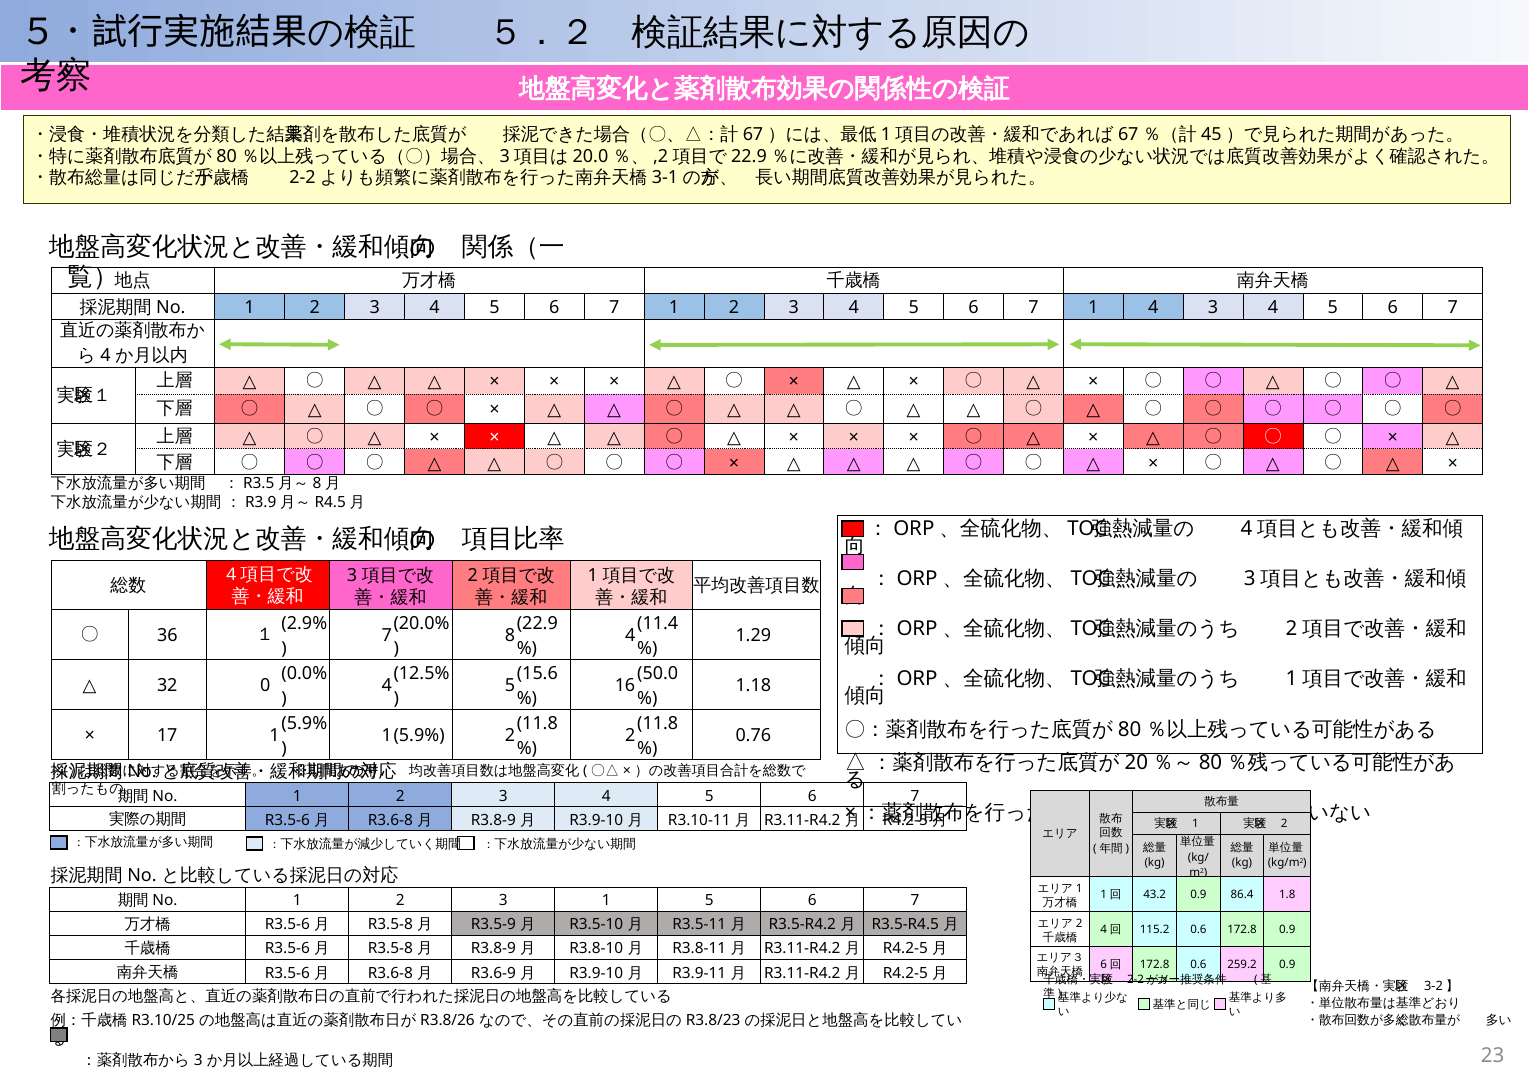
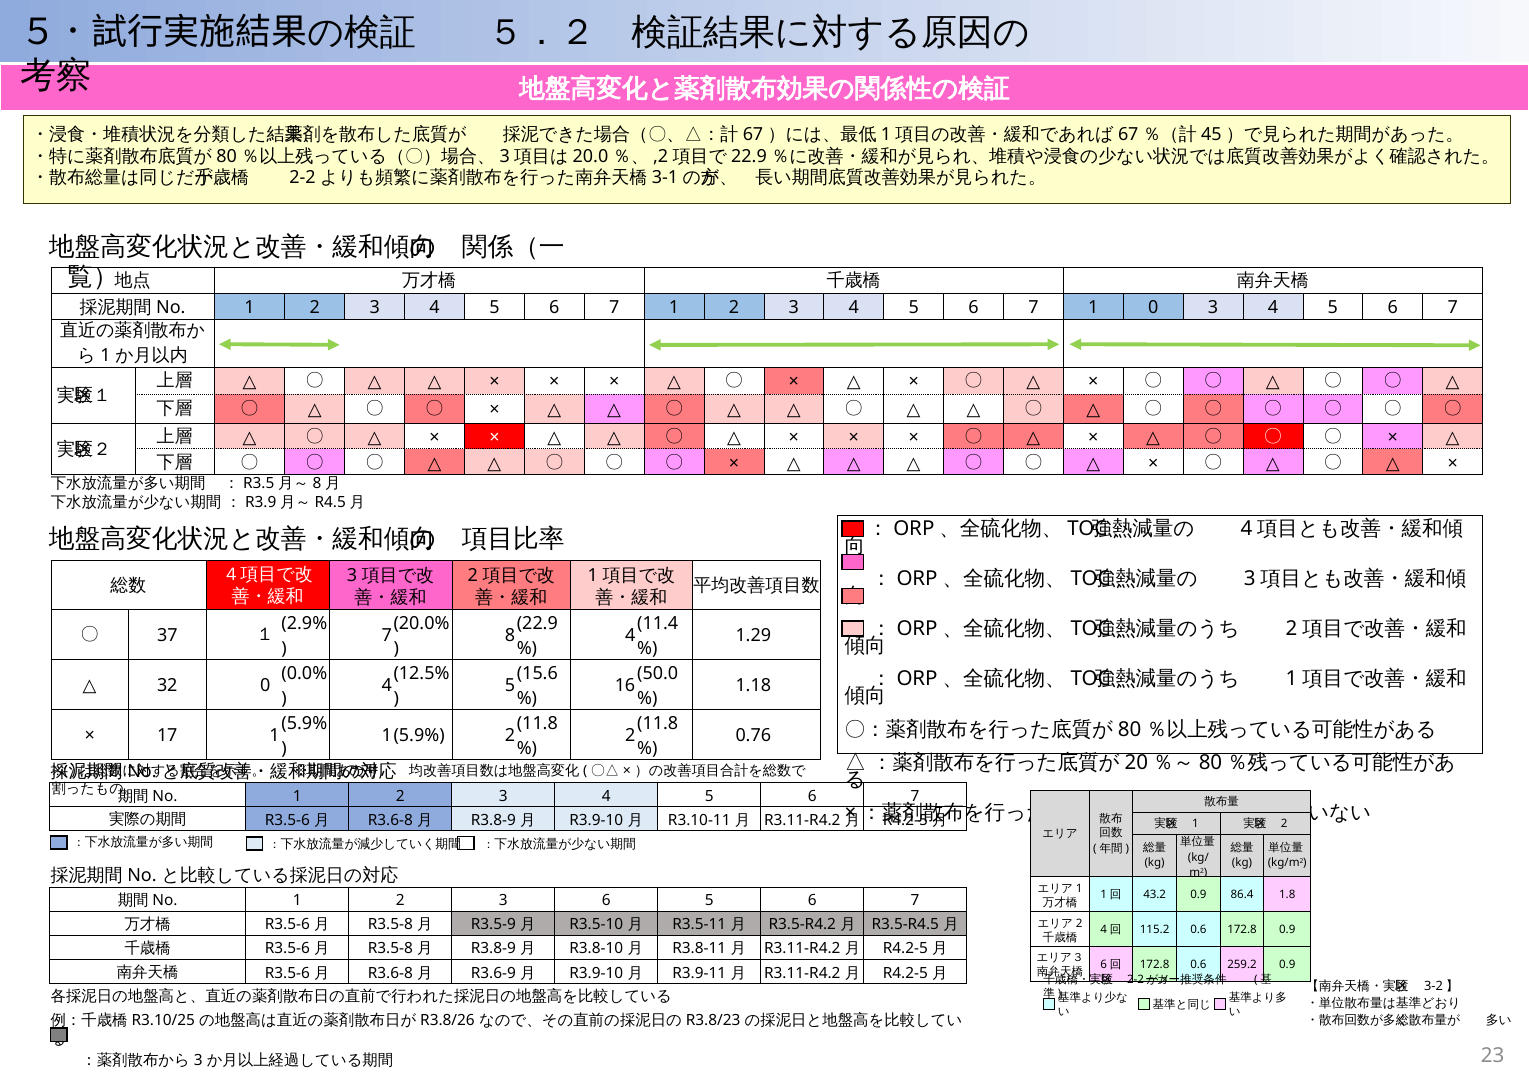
1 4: 4 -> 0 (1153, 307)
4: 4 -> 1 (105, 356)
36: 36 -> 37 (167, 636)
3 1: 1 -> 6 (606, 900)
